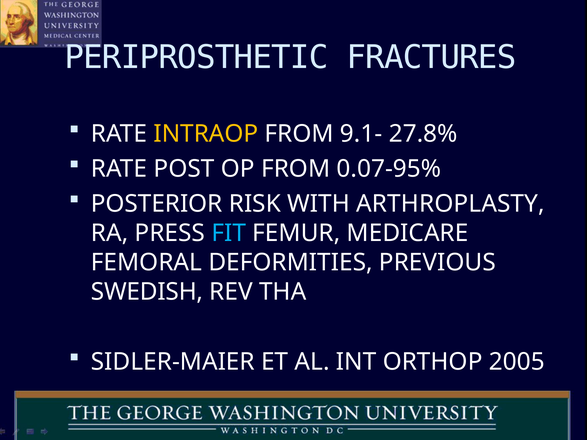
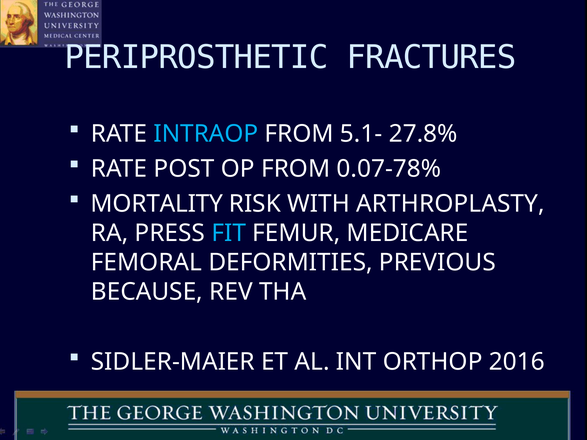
INTRAOP colour: yellow -> light blue (206, 134)
9.1-: 9.1- -> 5.1- (361, 134)
0.07-95%: 0.07-95% -> 0.07-78% (389, 169)
POSTERIOR: POSTERIOR -> MORTALITY (157, 204)
SWEDISH: SWEDISH -> BECAUSE (147, 292)
2005: 2005 -> 2016 (517, 362)
